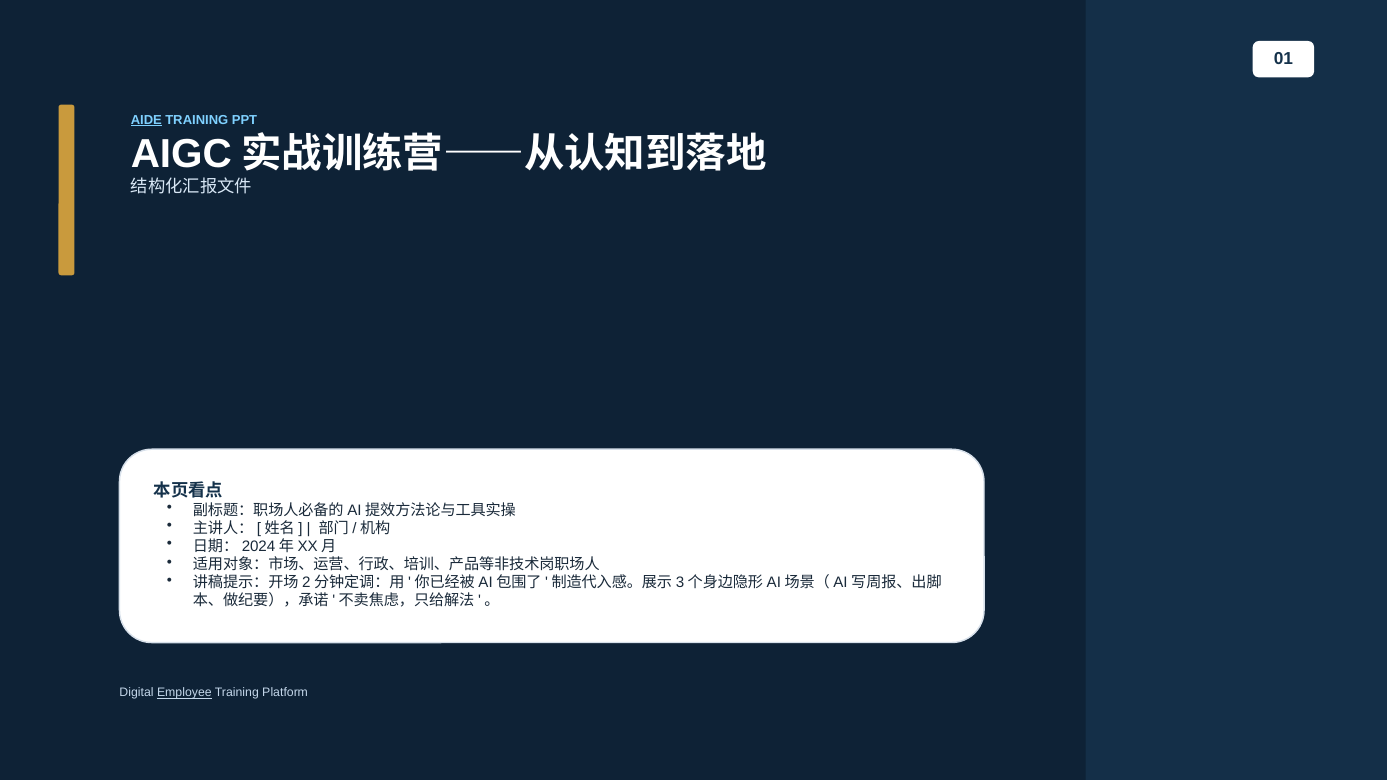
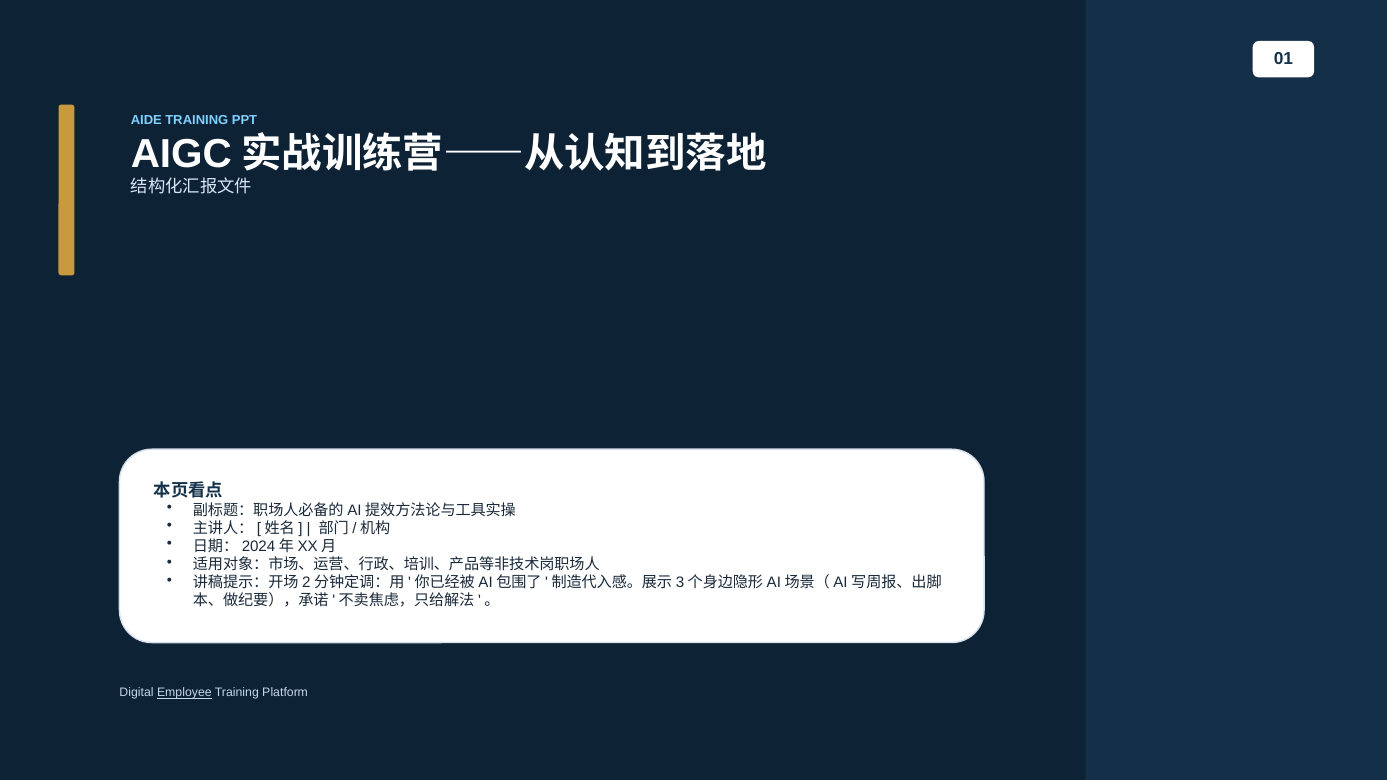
AIDE underline: present -> none (146, 120)
